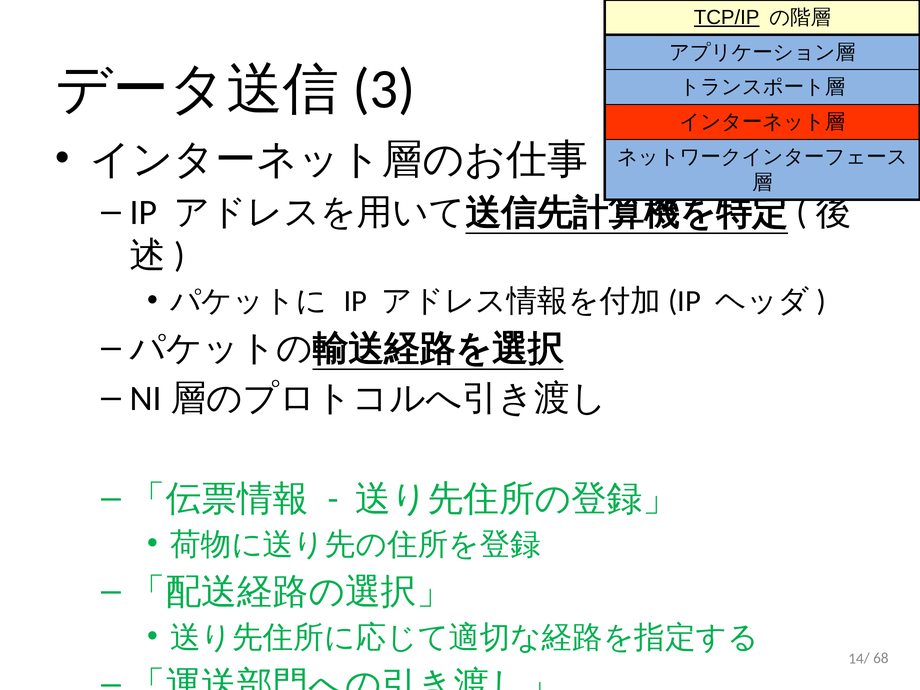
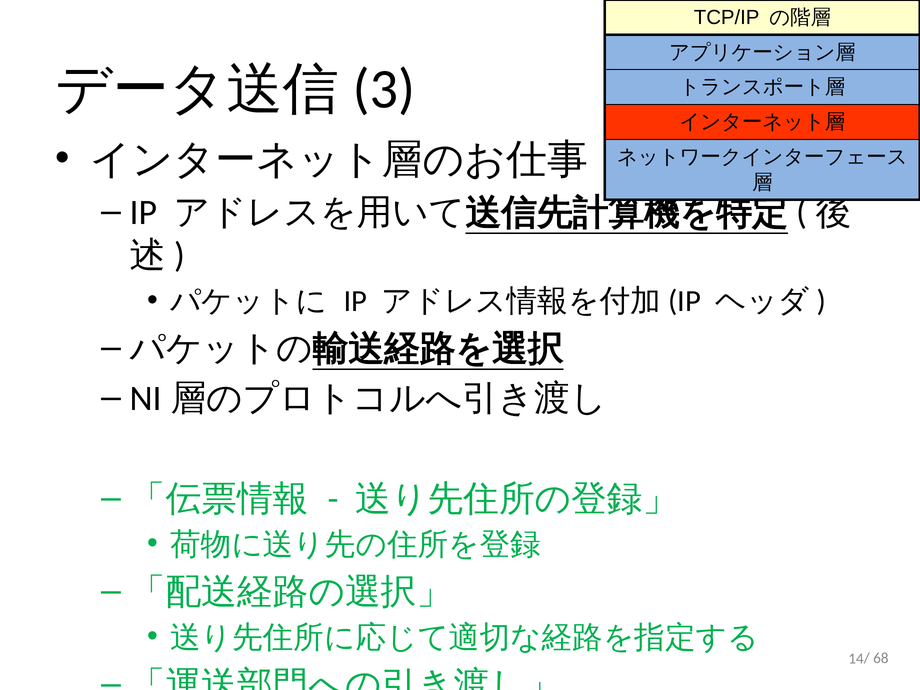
TCP/IP underline: present -> none (727, 17)
